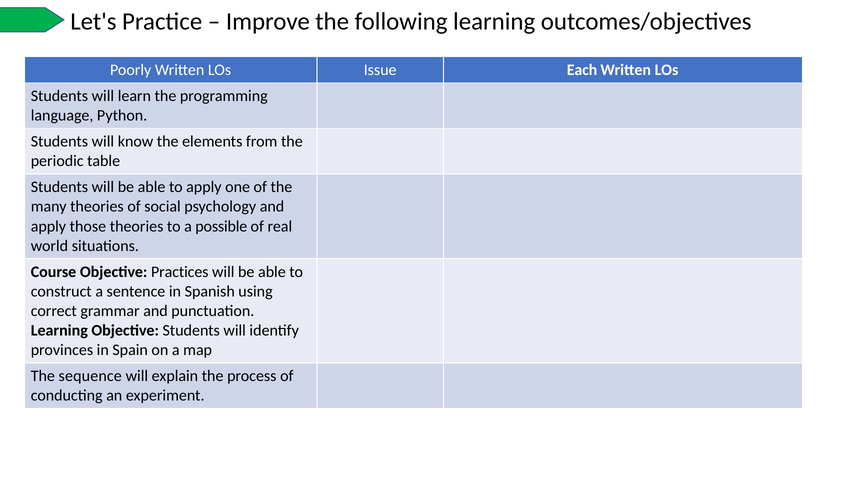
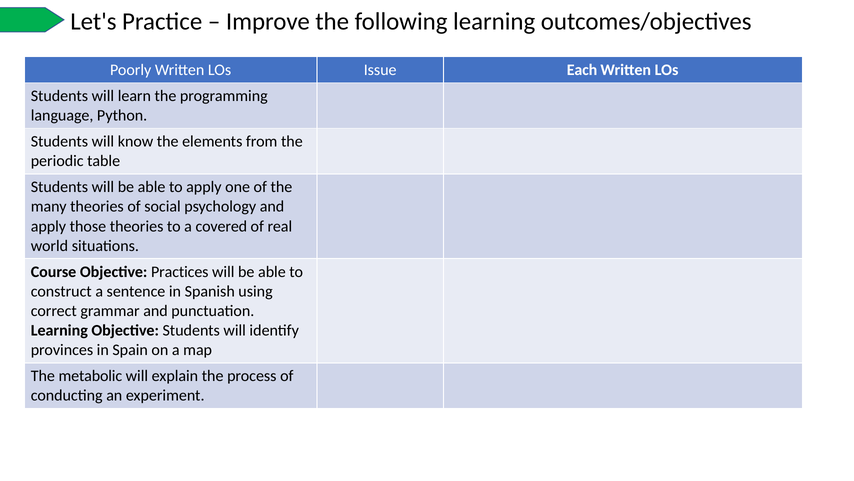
possible: possible -> covered (221, 226)
sequence: sequence -> metabolic (90, 376)
